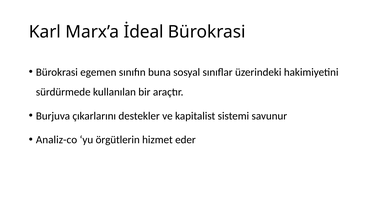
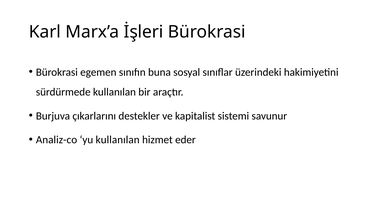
İdeal: İdeal -> İşleri (144, 32)
yu örgütlerin: örgütlerin -> kullanılan (118, 139)
